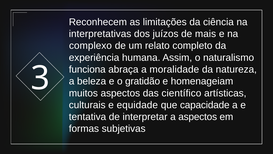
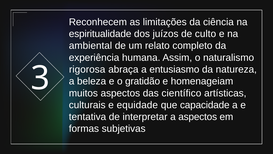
interpretativas: interpretativas -> espiritualidade (100, 34)
mais: mais -> culto (206, 34)
complexo: complexo -> ambiental (90, 46)
funciona: funciona -> rigorosa (87, 69)
moralidade: moralidade -> entusiasmo (174, 69)
